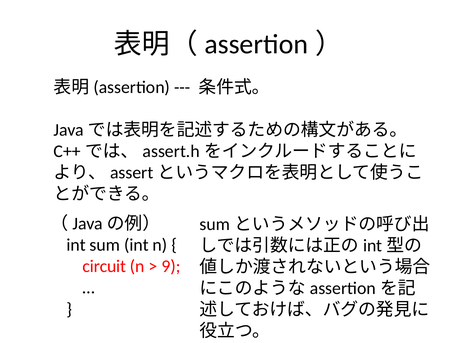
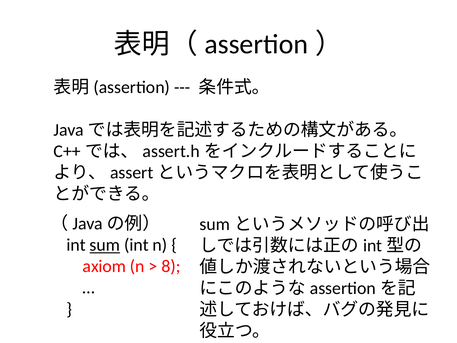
sum underline: none -> present (105, 245)
circuit: circuit -> axiom (104, 266)
9: 9 -> 8 (171, 266)
